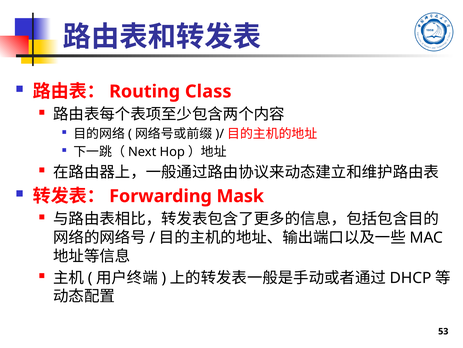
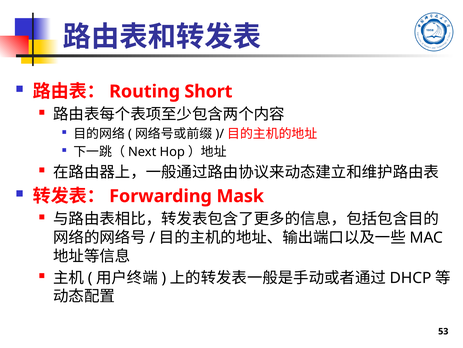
Class: Class -> Short (208, 91)
